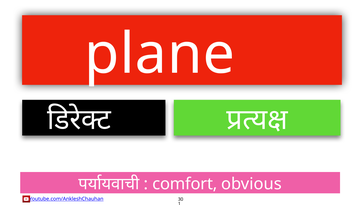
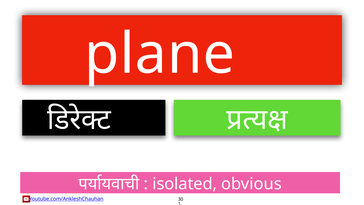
comfort: comfort -> isolated (185, 184)
